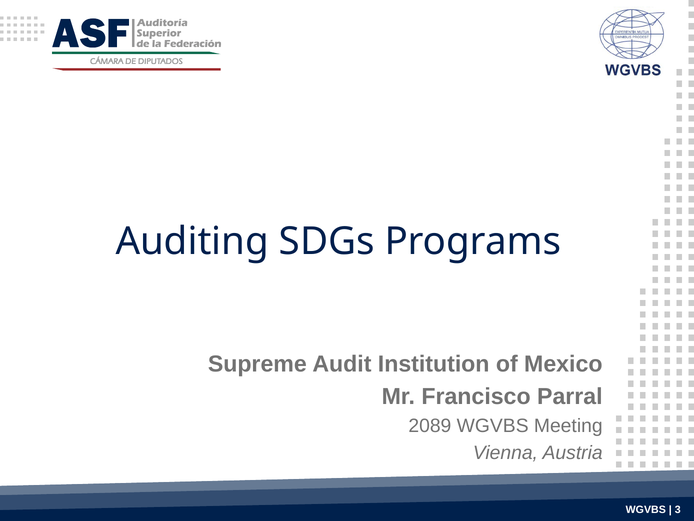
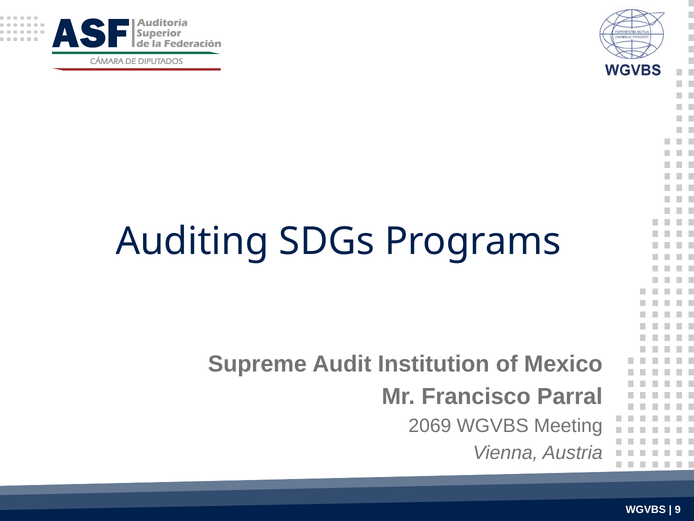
2089: 2089 -> 2069 (430, 425)
3: 3 -> 9 (678, 509)
